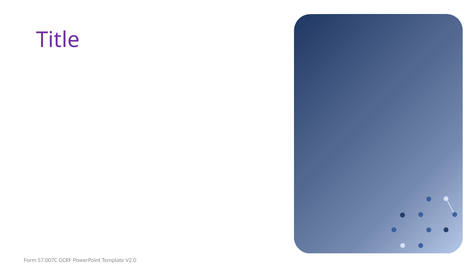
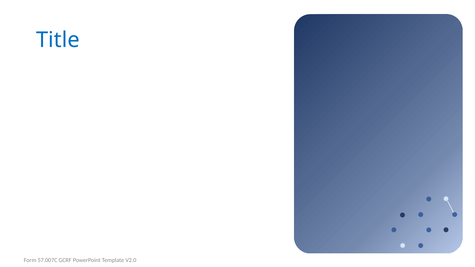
Title colour: purple -> blue (58, 40)
